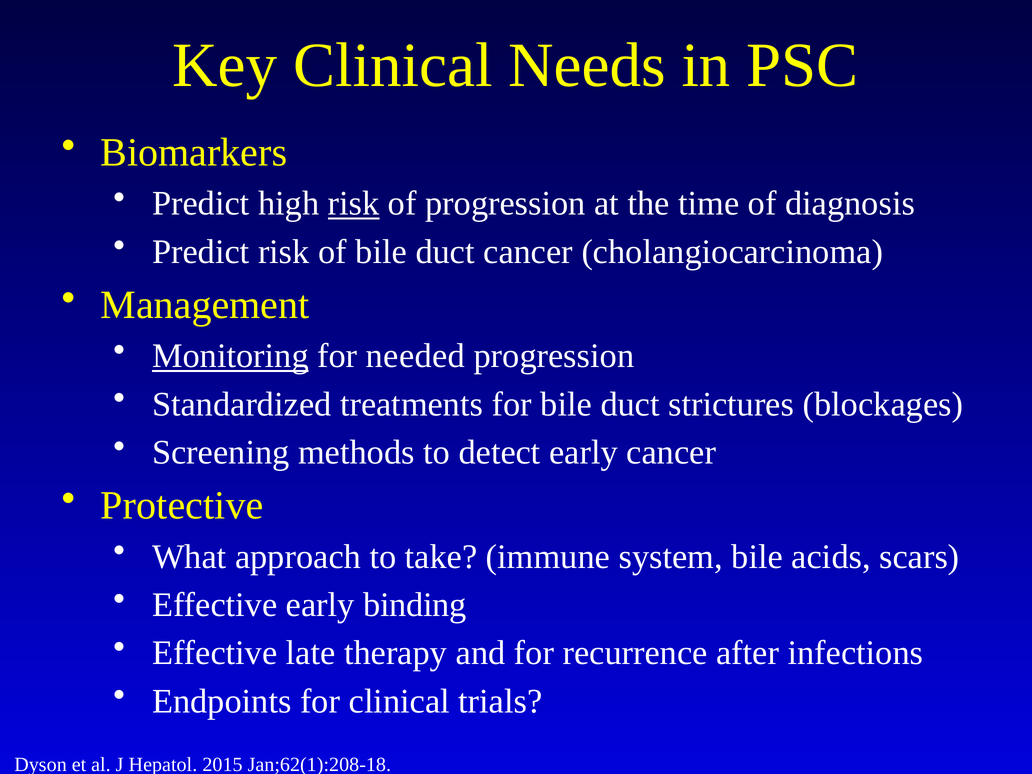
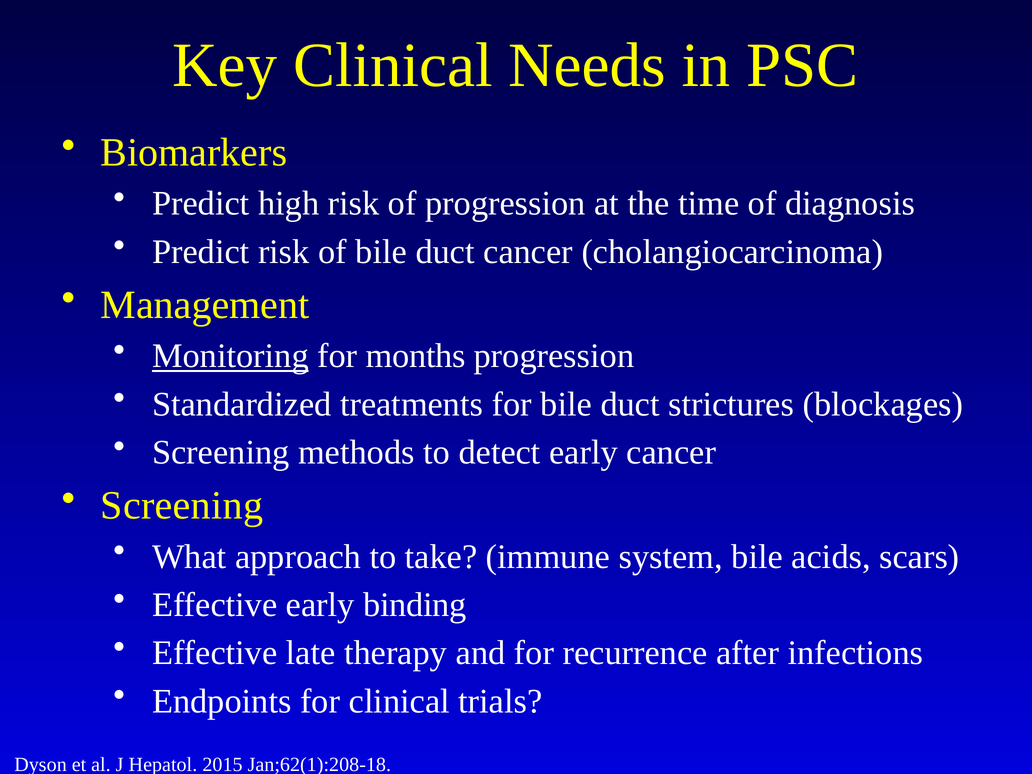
risk underline: present -> none (354, 204)
needed: needed -> months (416, 356)
Protective: Protective -> Screening (182, 506)
